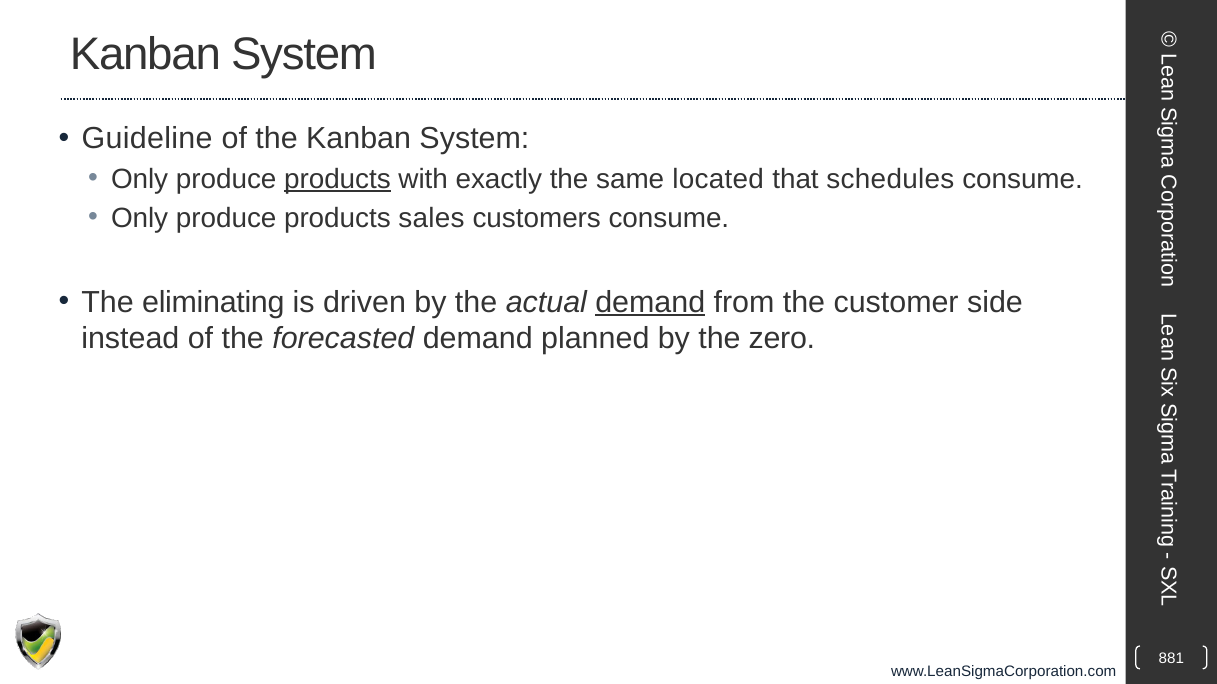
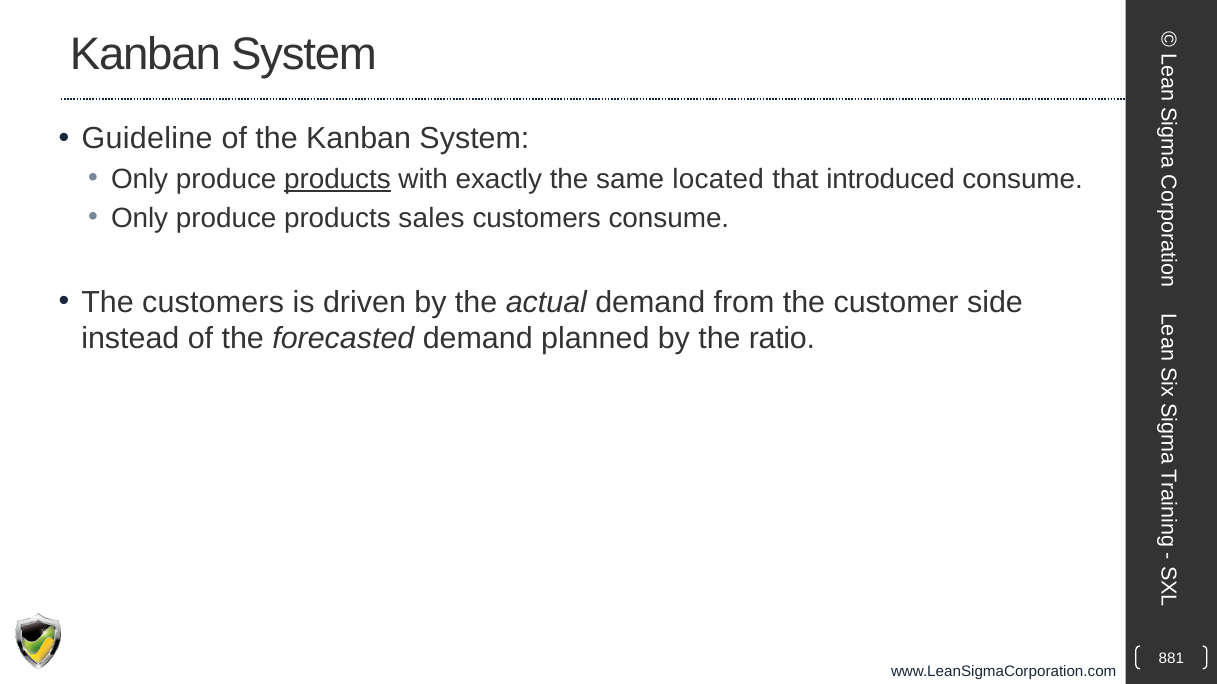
schedules: schedules -> introduced (891, 179)
The eliminating: eliminating -> customers (213, 302)
demand underline: present -> none (650, 302)
zero: zero -> ratio (782, 339)
